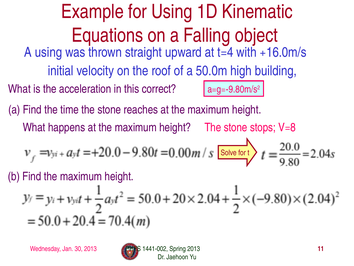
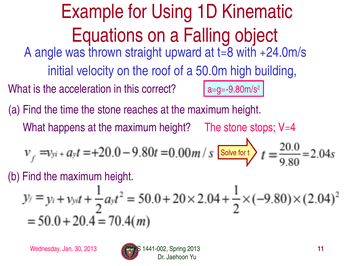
A using: using -> angle (49, 52)
t=4: t=4 -> t=8 (225, 52)
+16.0m/s: +16.0m/s -> +24.0m/s (283, 52)
V=8: V=8 -> V=4 (287, 127)
